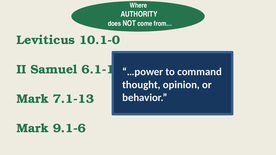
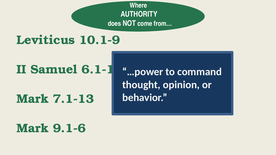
10.1-0: 10.1-0 -> 10.1-9 (100, 40)
